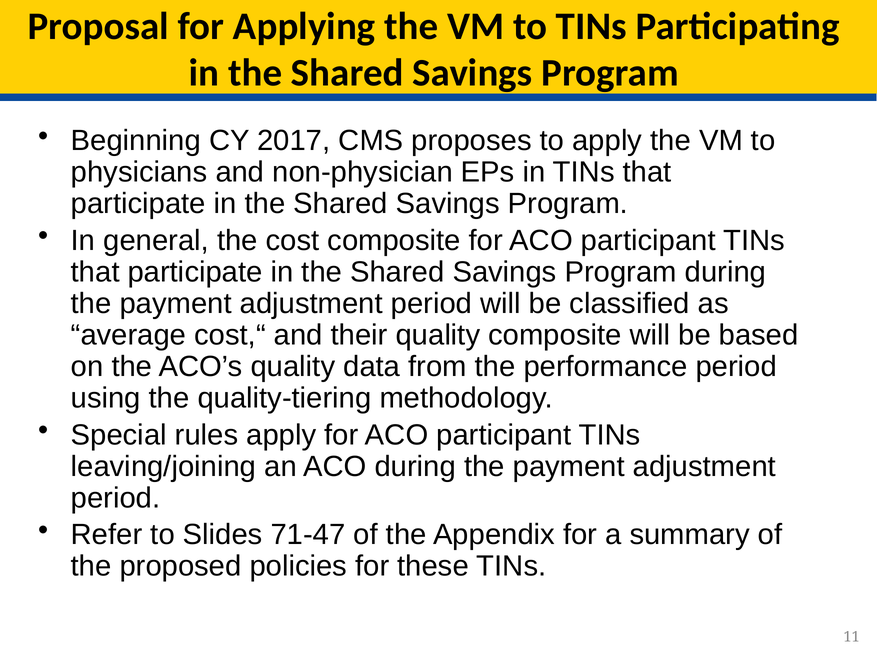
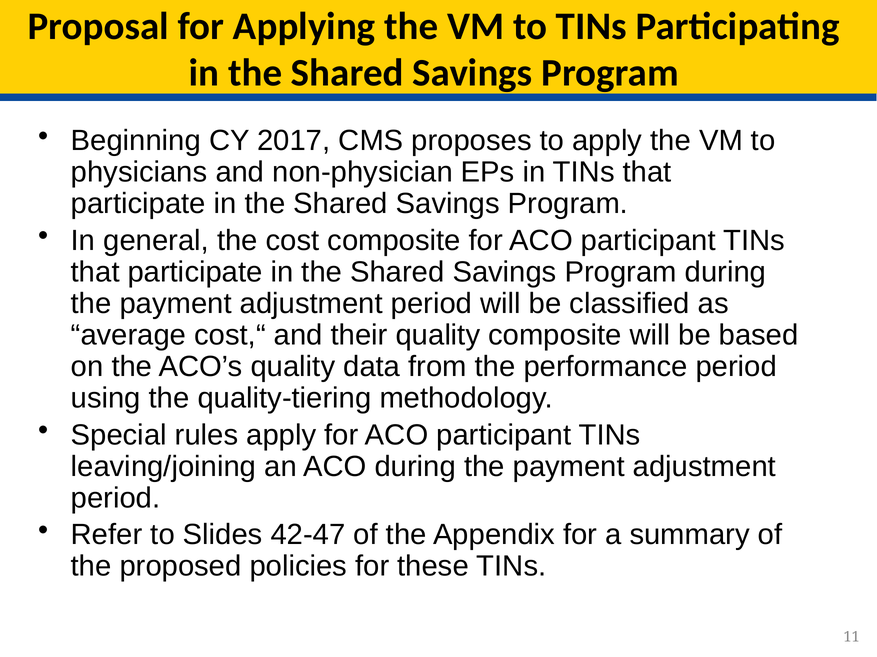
71-47: 71-47 -> 42-47 (308, 535)
